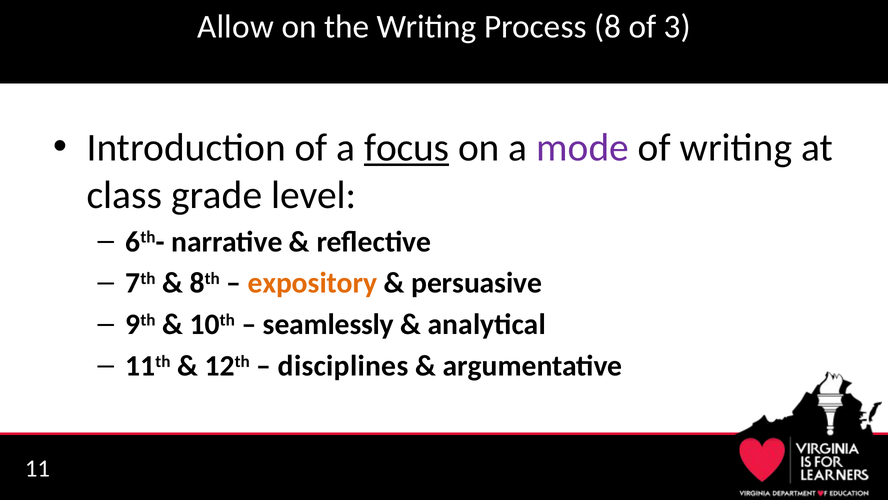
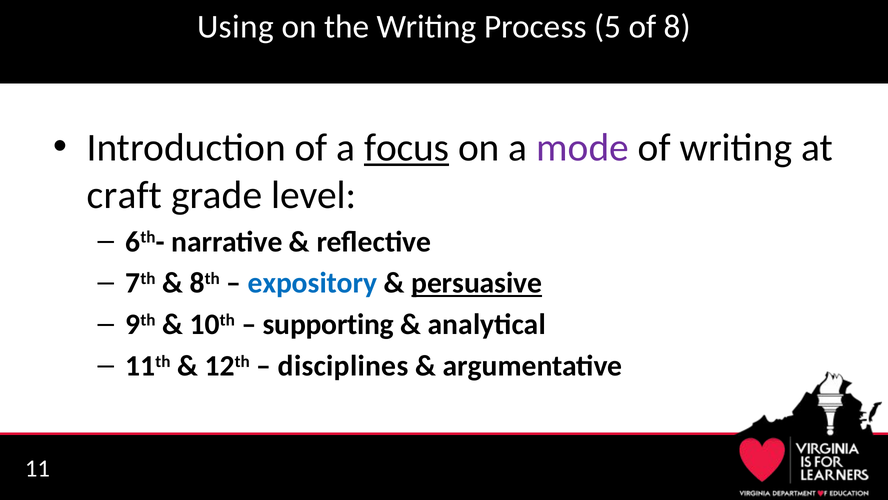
Allow: Allow -> Using (235, 27)
8: 8 -> 5 (608, 27)
3: 3 -> 8 (677, 27)
class: class -> craft (124, 195)
expository colour: orange -> blue (313, 283)
persuasive underline: none -> present (477, 283)
seamlessly: seamlessly -> supporting (328, 324)
